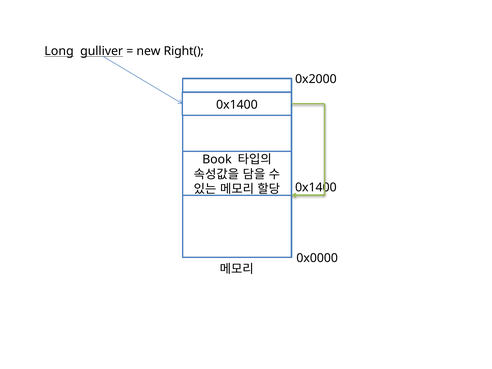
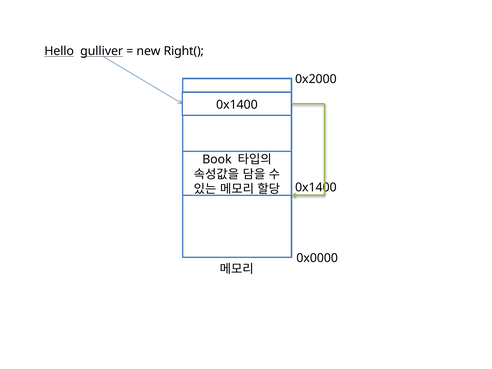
Long: Long -> Hello (59, 51)
